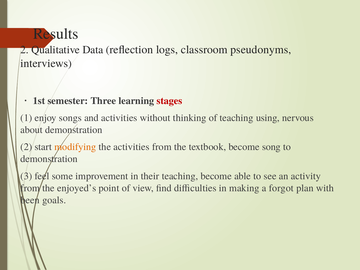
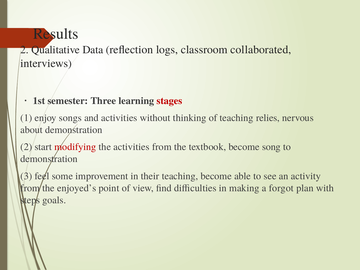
pseudonyms: pseudonyms -> collaborated (261, 50)
using: using -> relies (268, 118)
modifying colour: orange -> red (75, 147)
been: been -> steps (30, 200)
